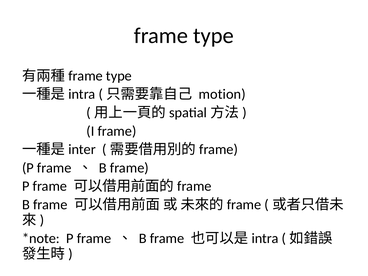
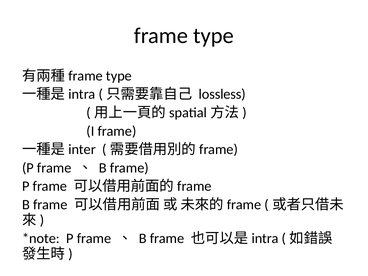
motion: motion -> lossless (222, 94)
